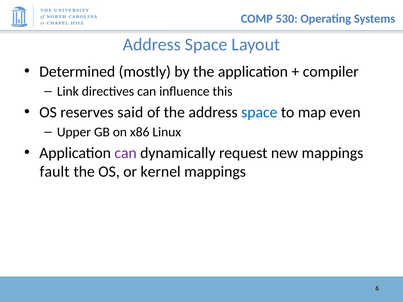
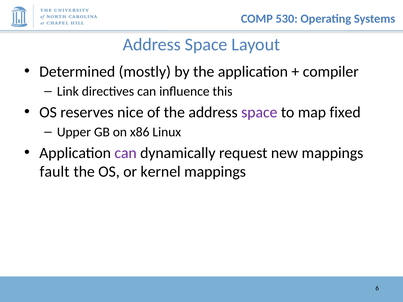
said: said -> nice (130, 112)
space colour: blue -> purple (259, 112)
even: even -> fixed (345, 112)
